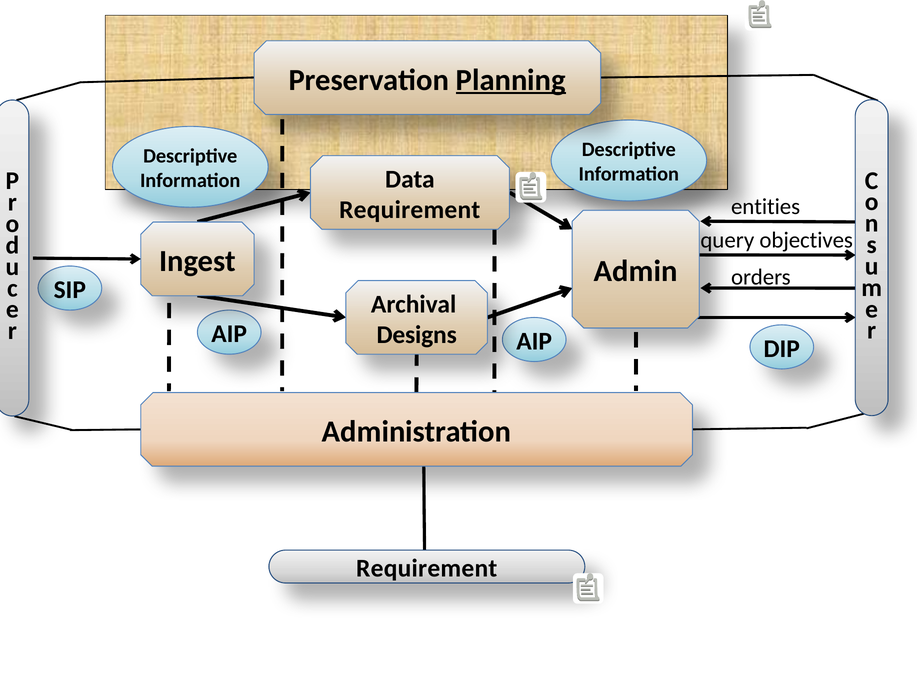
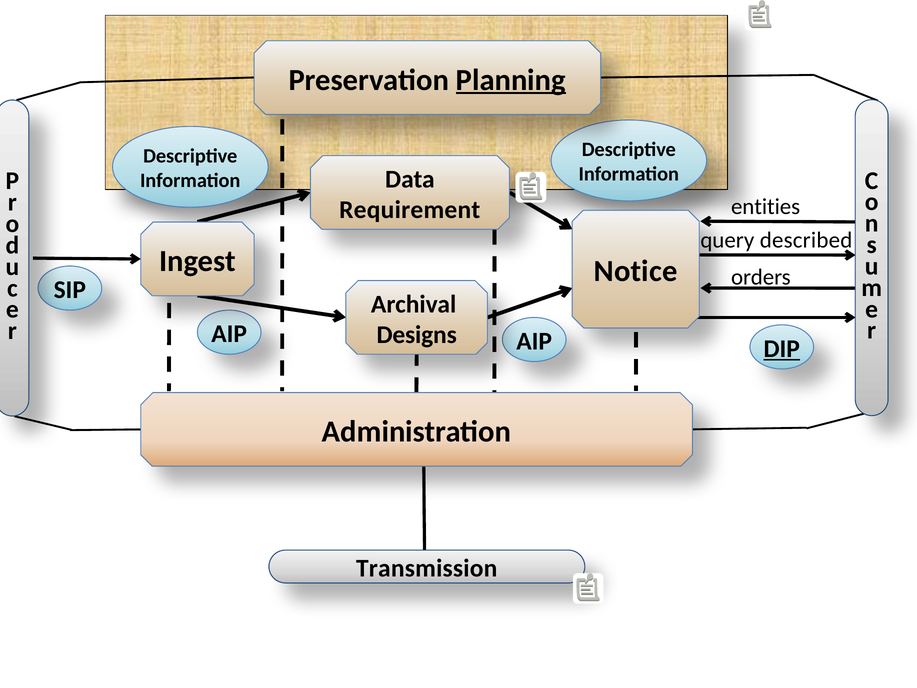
objectives: objectives -> described (806, 240)
Admin: Admin -> Notice (636, 271)
DIP underline: none -> present (782, 348)
Requirement: Requirement -> Transmission (427, 568)
